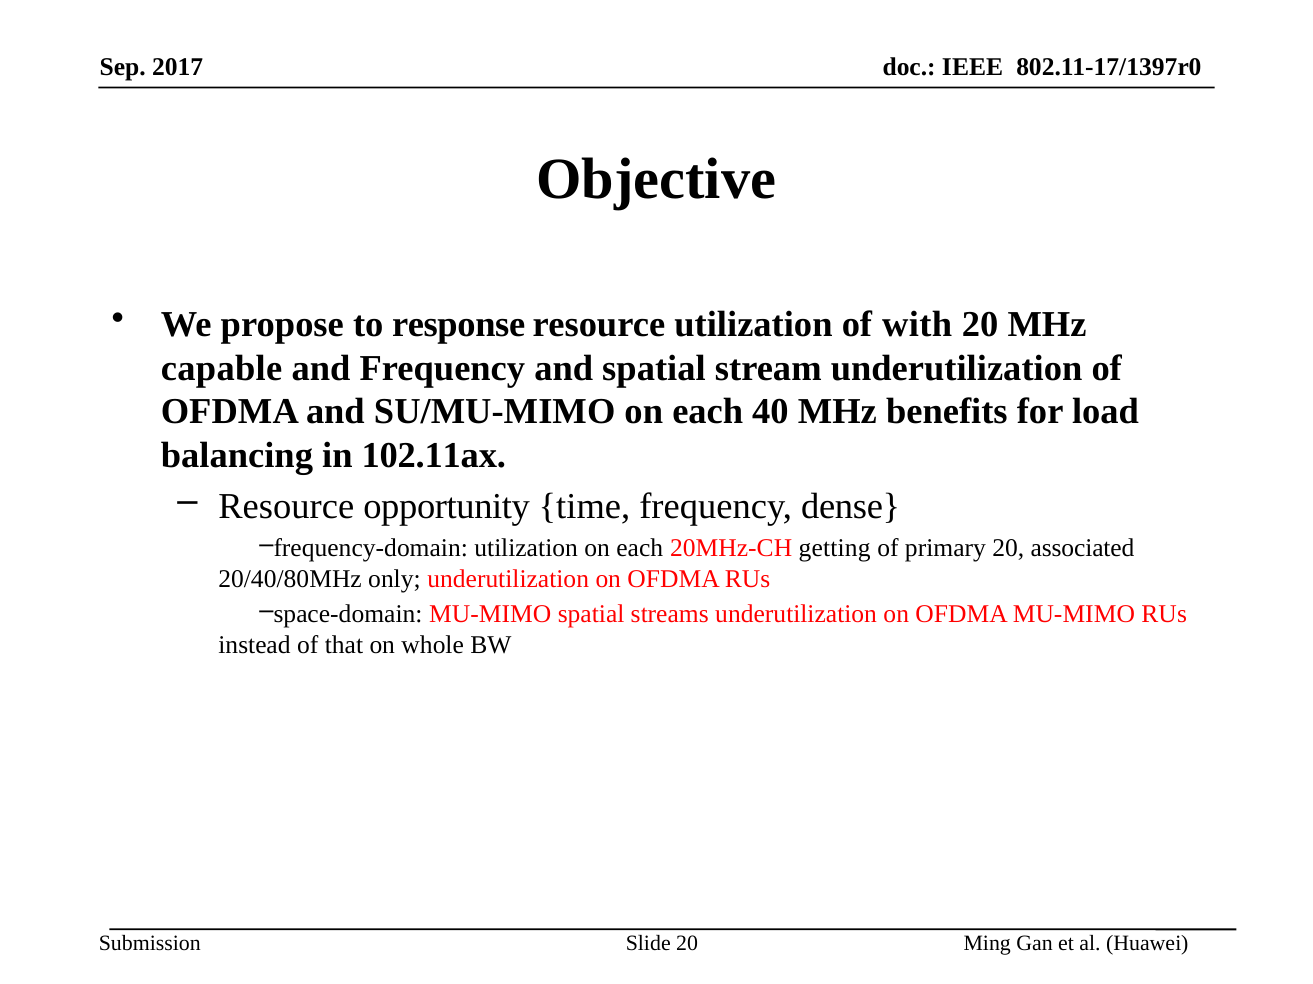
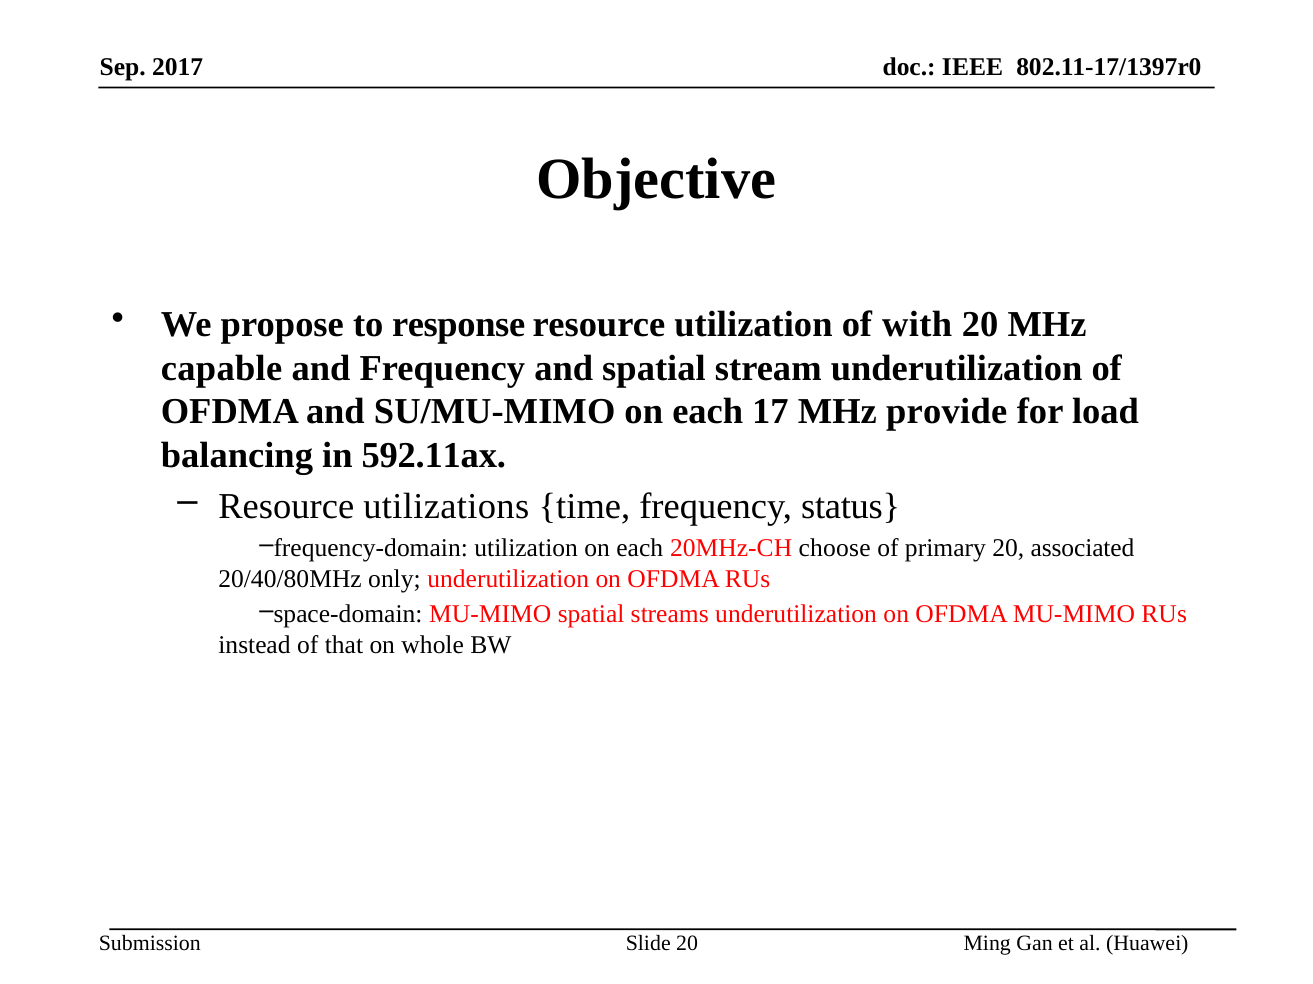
40: 40 -> 17 (770, 412)
benefits: benefits -> provide (947, 412)
102.11ax: 102.11ax -> 592.11ax (434, 456)
opportunity: opportunity -> utilizations (446, 507)
dense: dense -> status (851, 507)
getting: getting -> choose (835, 549)
